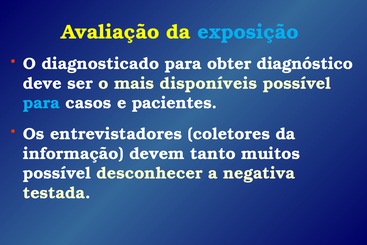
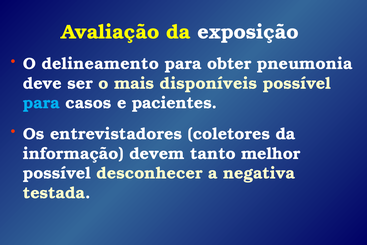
exposição colour: light blue -> white (248, 32)
diagnosticado: diagnosticado -> delineamento (100, 64)
diagnóstico: diagnóstico -> pneumonia (305, 64)
muitos: muitos -> melhor (271, 153)
